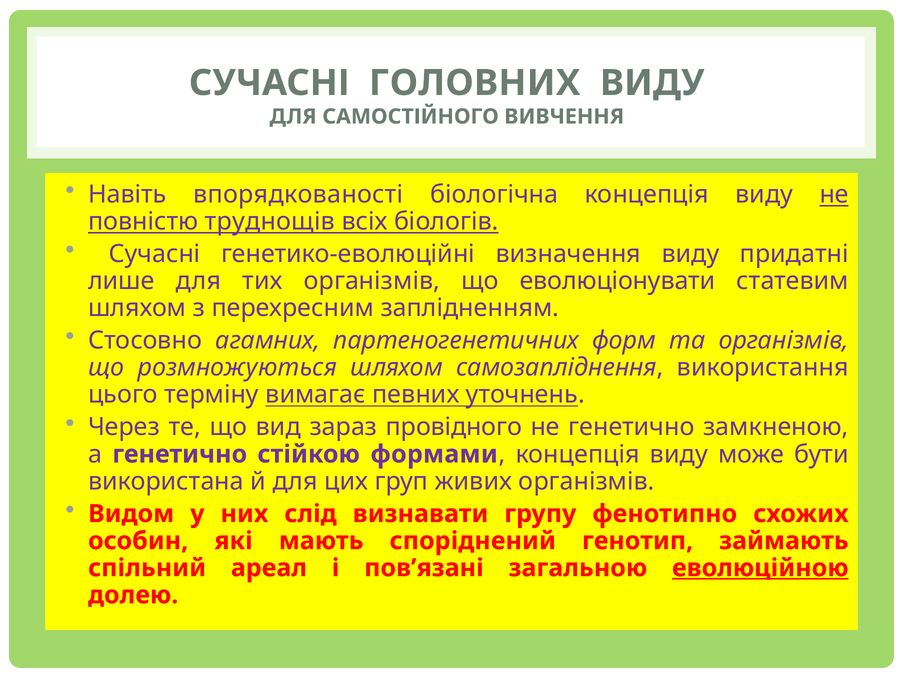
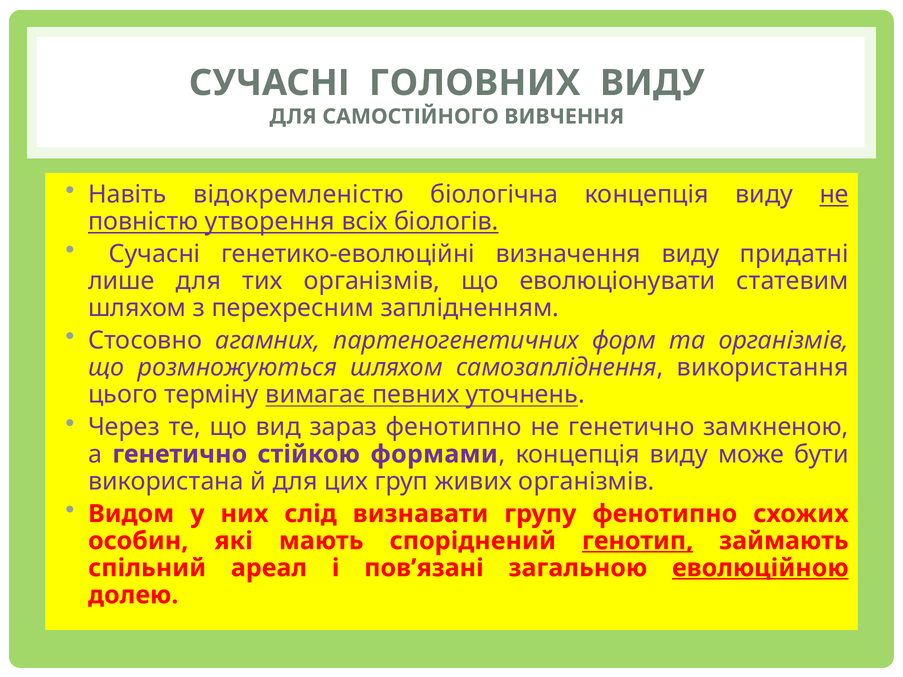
впорядкованості: впорядкованості -> відокремленістю (298, 194)
труднощів: труднощів -> утворення (270, 221)
зараз провідного: провідного -> фенотипно (454, 427)
генотип underline: none -> present (638, 541)
